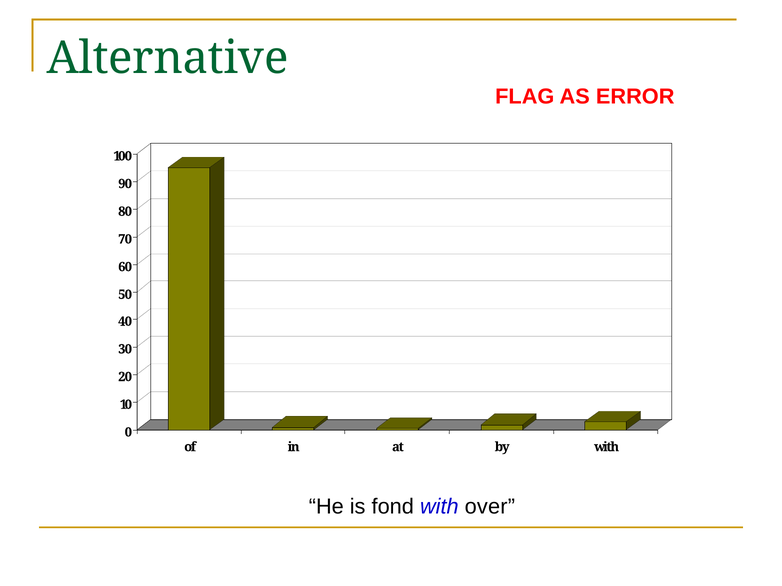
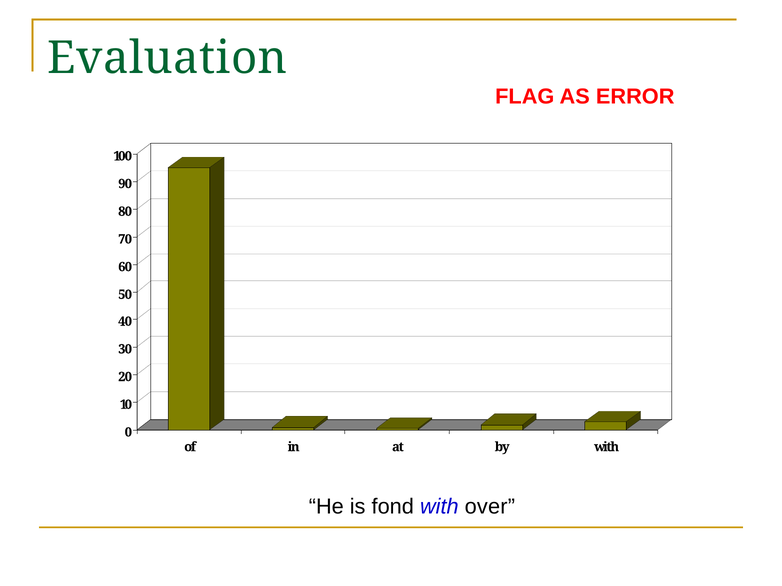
Alternative: Alternative -> Evaluation (167, 58)
